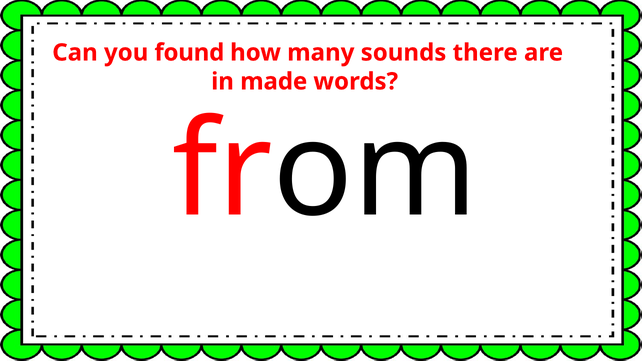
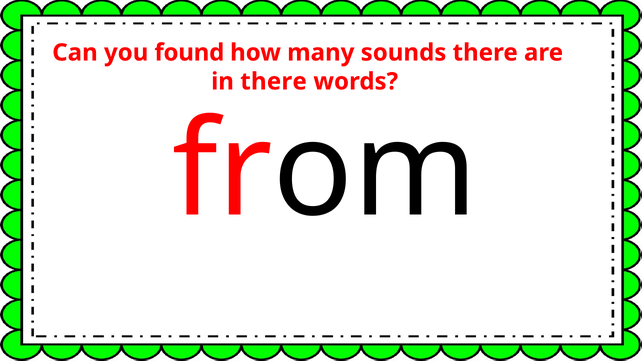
in made: made -> there (274, 82)
